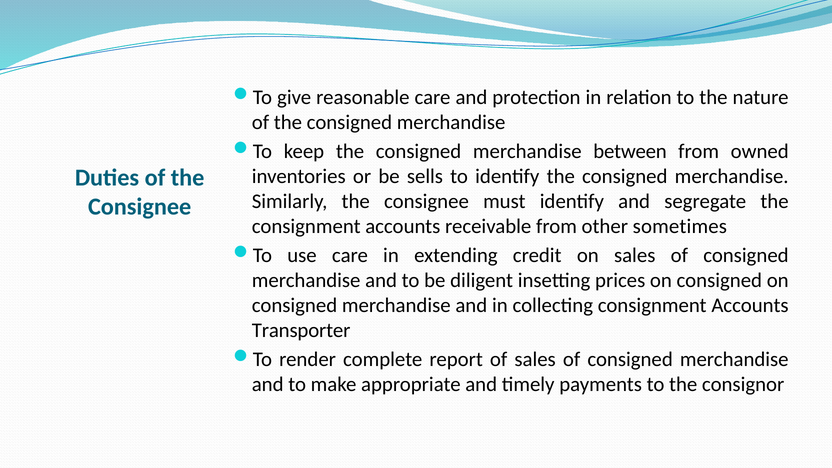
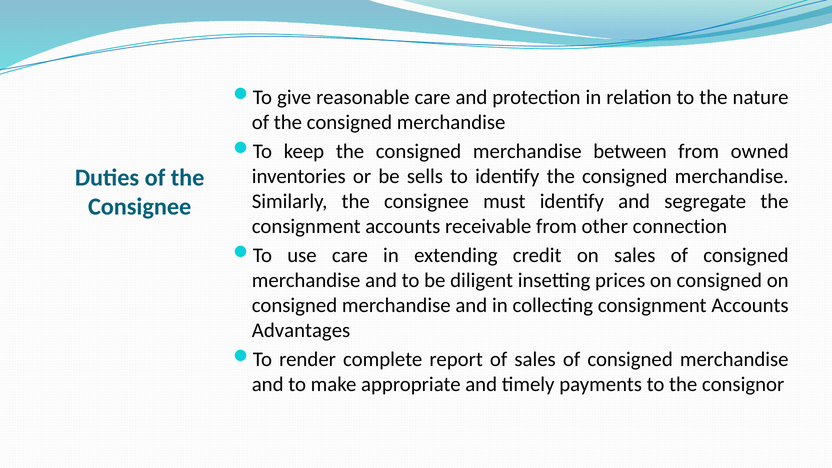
sometimes: sometimes -> connection (680, 226)
Transporter: Transporter -> Advantages (301, 330)
